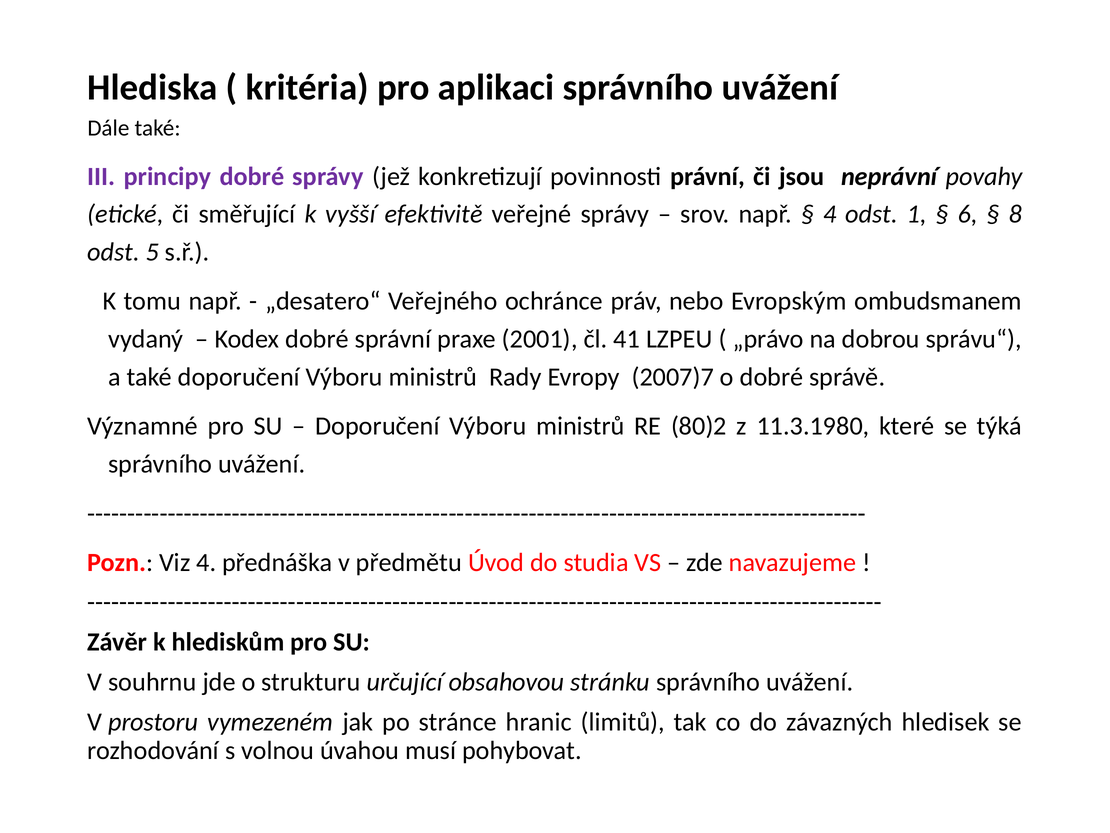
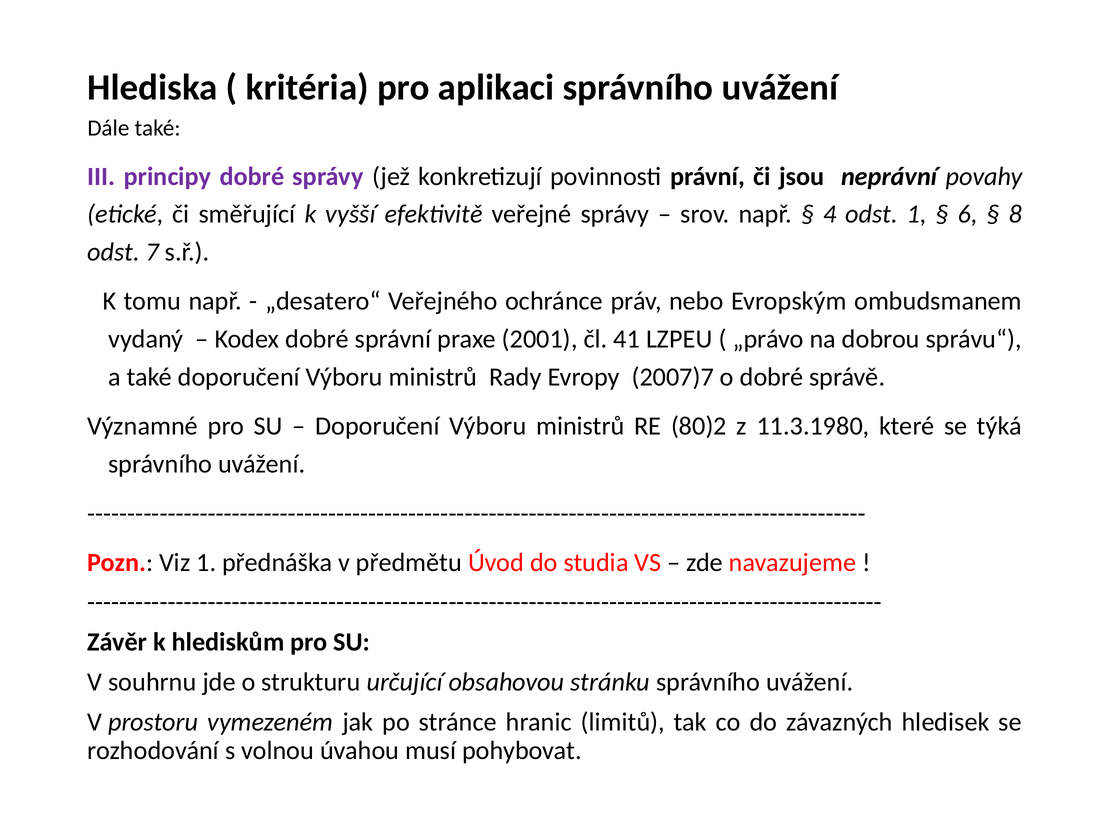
5: 5 -> 7 (152, 252)
Viz 4: 4 -> 1 (206, 562)
